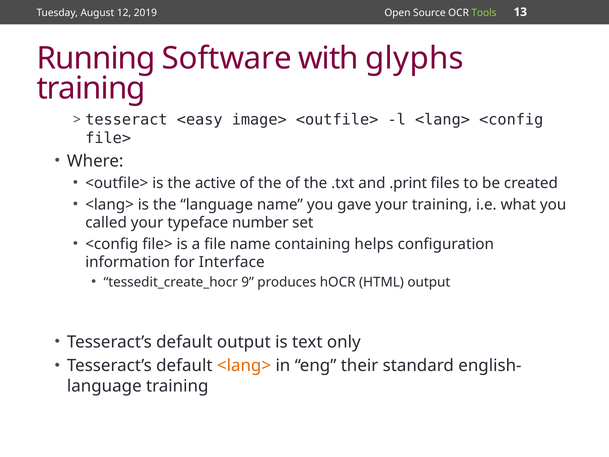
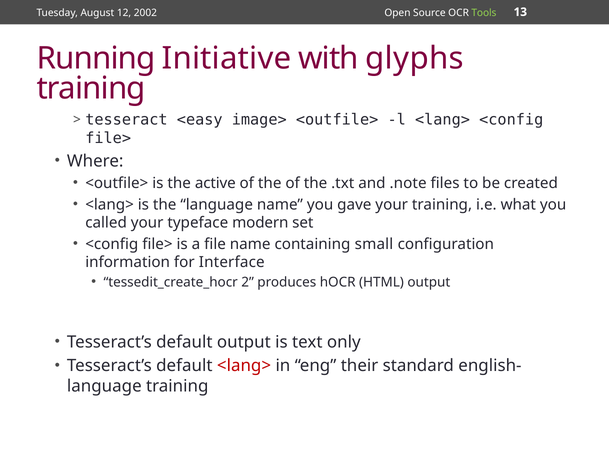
2019: 2019 -> 2002 (145, 13)
Software: Software -> Initiative (227, 58)
.print: .print -> .note (408, 183)
number: number -> modern (260, 223)
helps: helps -> small (374, 244)
9: 9 -> 2 (248, 282)
<lang> colour: orange -> red (244, 366)
